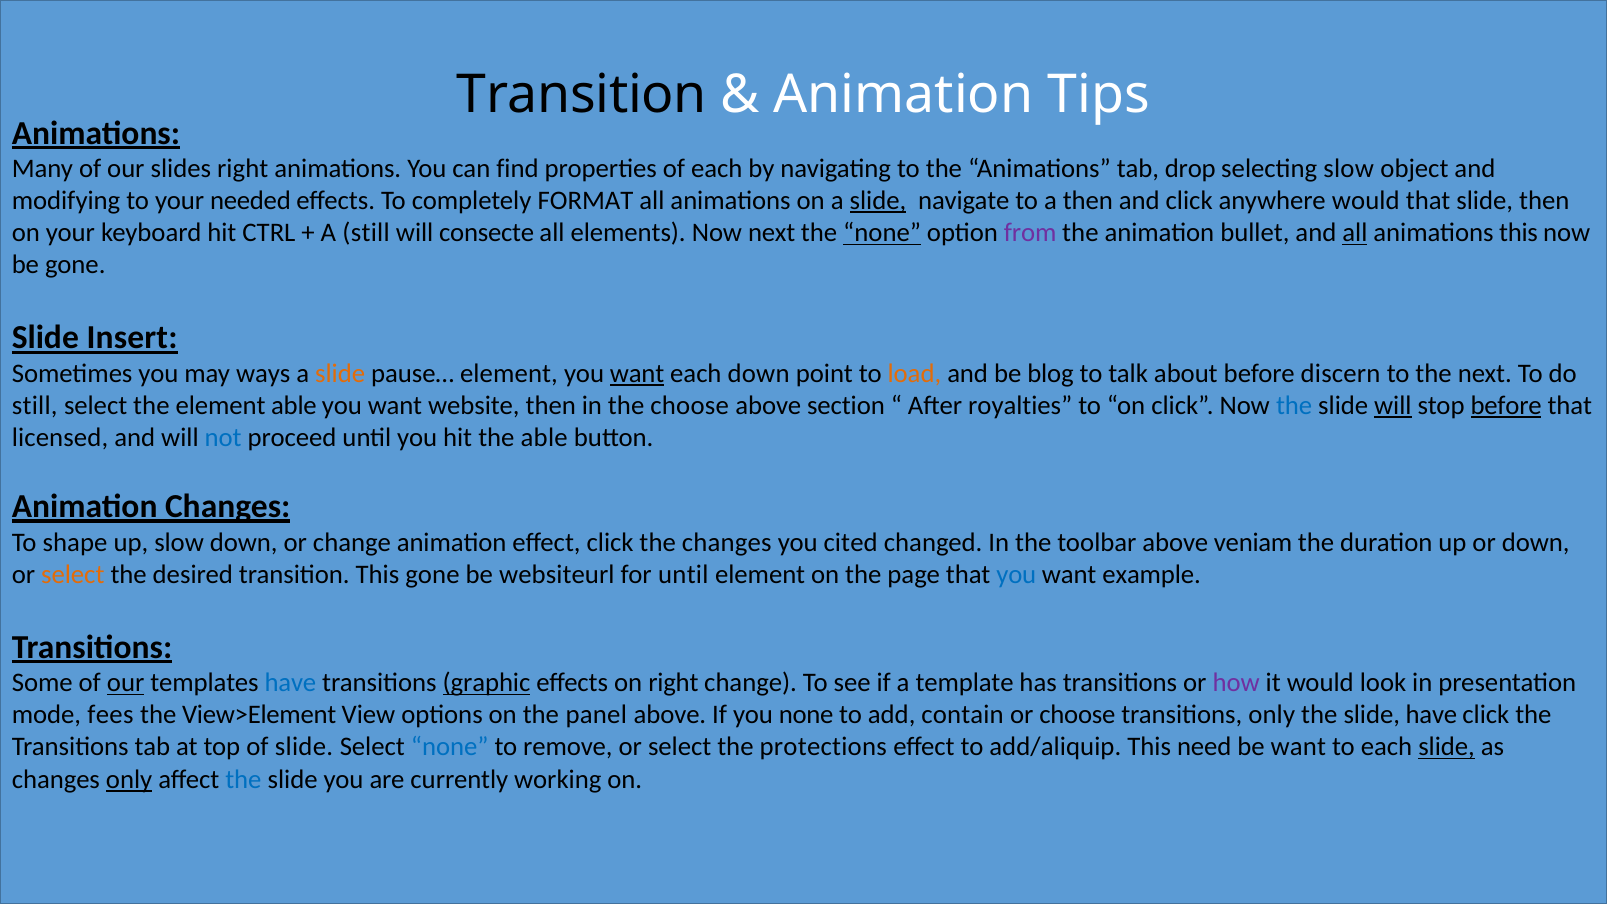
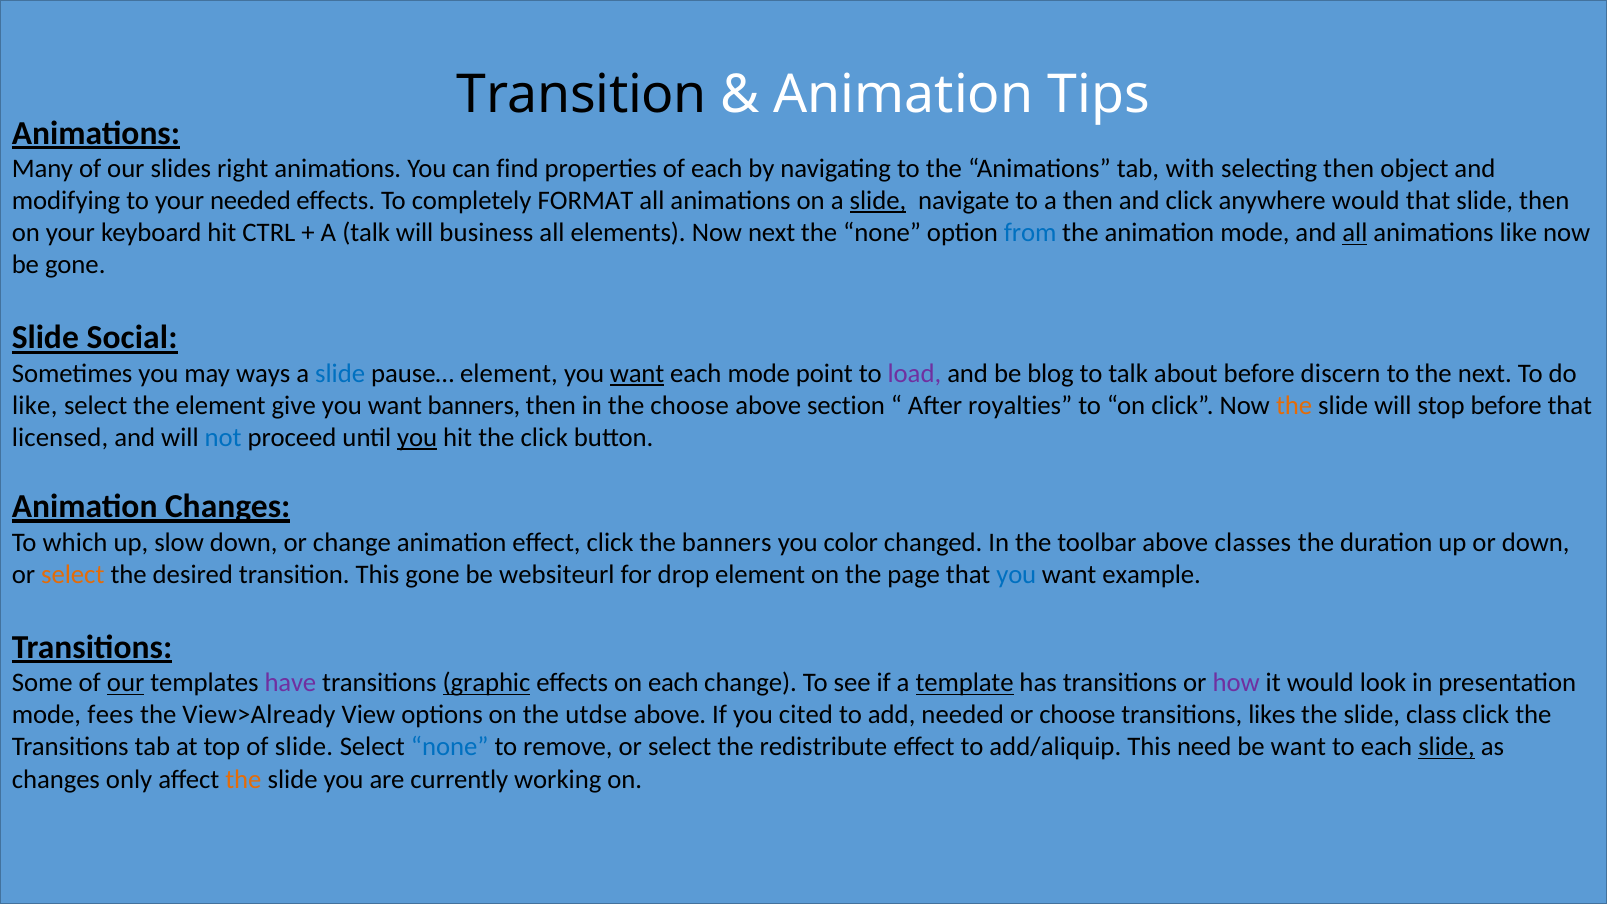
drop: drop -> with (1190, 169)
selecting slow: slow -> then (1349, 169)
A still: still -> talk (366, 233)
consecte: consecte -> business (486, 233)
none underline: present -> none (882, 233)
from colour: purple -> blue (1030, 233)
animation bullet: bullet -> mode (1255, 233)
animations this: this -> like (1518, 233)
Insert: Insert -> Social (132, 338)
slide colour: orange -> blue (340, 373)
each down: down -> mode (759, 373)
load colour: orange -> purple (914, 373)
still: still -> like (35, 406)
element able: able -> give (294, 406)
want website: website -> banners (474, 406)
the colour: blue -> orange (1294, 406)
will underline: present -> none (1393, 406)
before underline: present -> none (1506, 406)
you underline: none -> present (417, 438)
the able: able -> click (544, 438)
shape: shape -> which (75, 542)
the changes: changes -> banners (727, 542)
cited: cited -> color (851, 542)
veniam: veniam -> classes (1253, 542)
for until: until -> drop (683, 574)
have colour: blue -> purple (290, 683)
on right: right -> each (673, 683)
template underline: none -> present (965, 683)
View>Element: View>Element -> View>Already (259, 715)
panel: panel -> utdse (596, 715)
you none: none -> cited (806, 715)
add contain: contain -> needed (963, 715)
transitions only: only -> likes (1272, 715)
slide have: have -> class (1431, 715)
protections: protections -> redistribute (823, 747)
only underline: present -> none (129, 779)
the colour: blue -> orange (243, 779)
